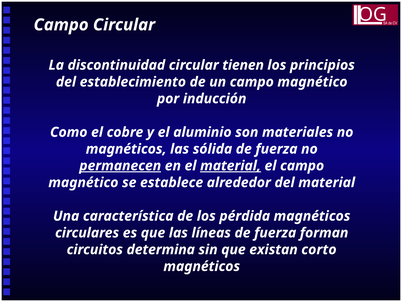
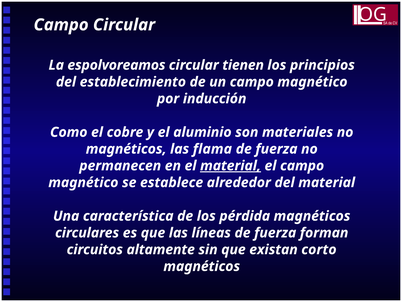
discontinuidad: discontinuidad -> espolvoreamos (116, 65)
sólida: sólida -> flama (212, 149)
permanecen underline: present -> none (120, 165)
determina: determina -> altamente (161, 249)
